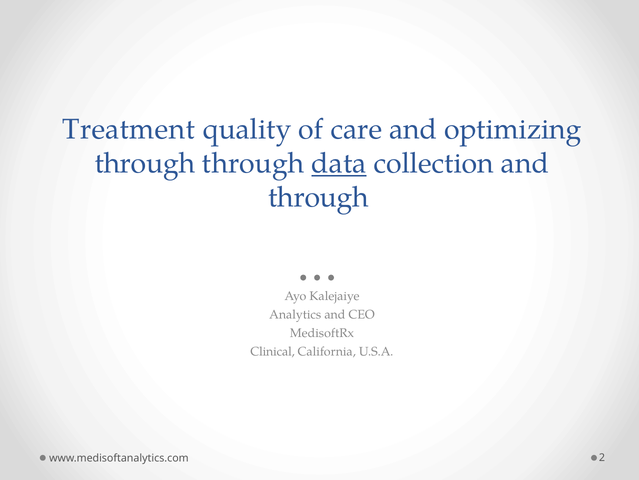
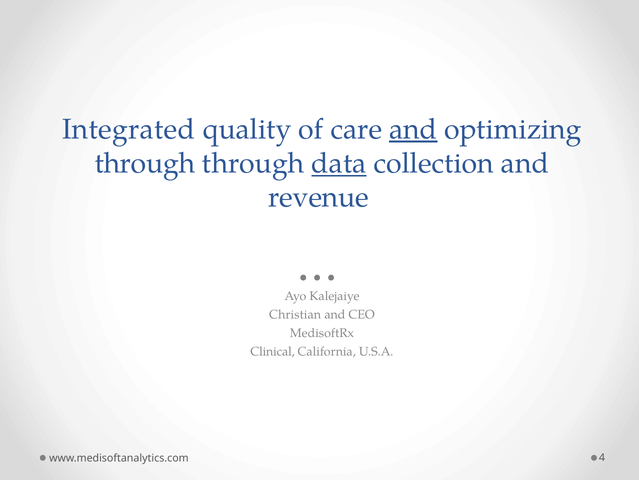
Treatment: Treatment -> Integrated (129, 129)
and underline: none -> present (413, 129)
through: through -> revenue (319, 197)
Analytics: Analytics -> Christian (295, 314)
2: 2 -> 4 (602, 457)
